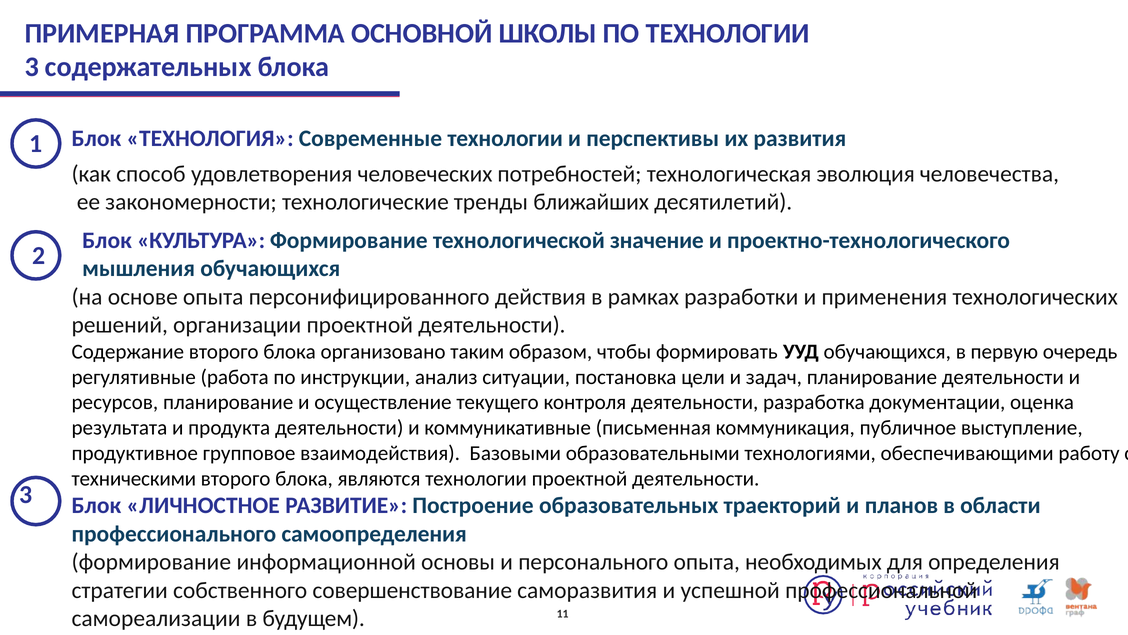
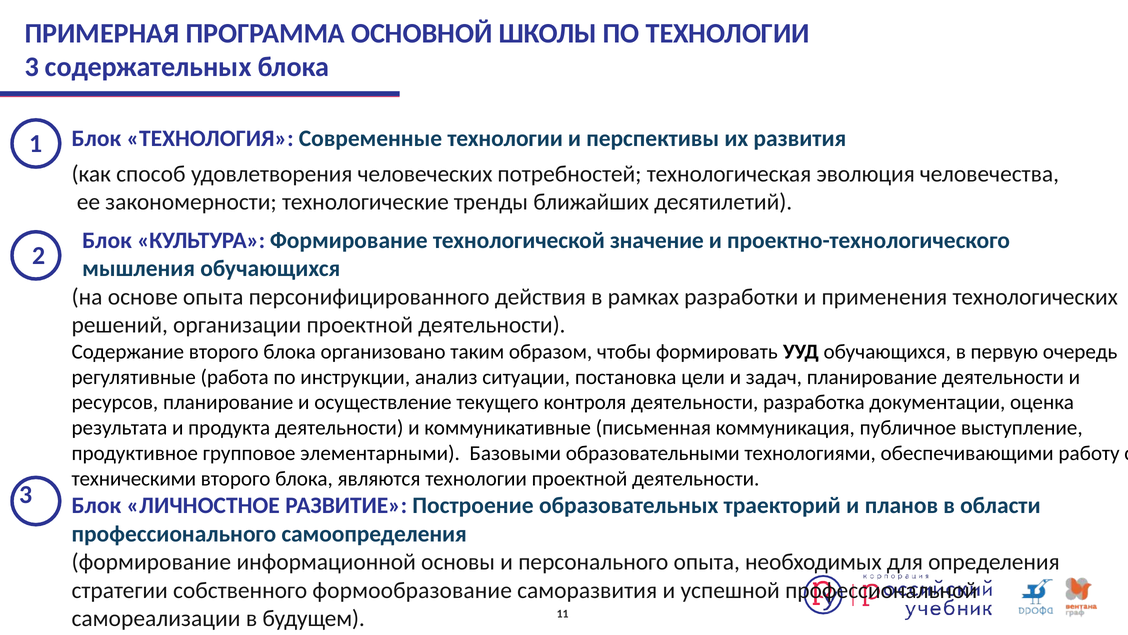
взаимодействия: взаимодействия -> элементарными (380, 453)
совершенствование: совершенствование -> формообразование (412, 590)
